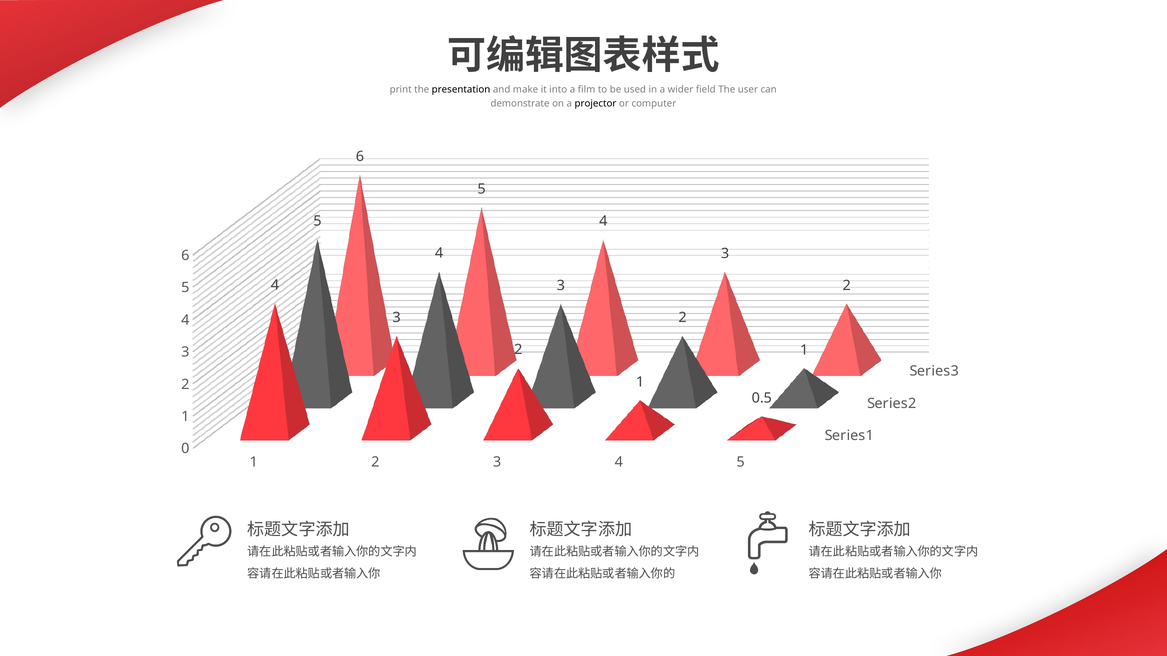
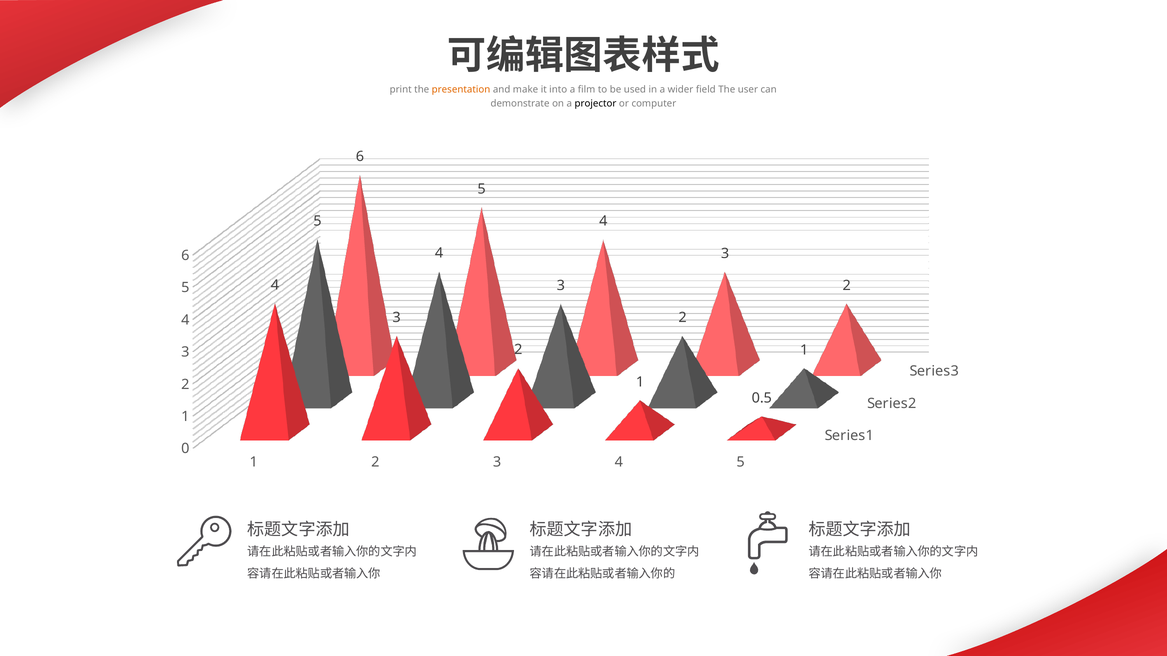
presentation colour: black -> orange (461, 89)
